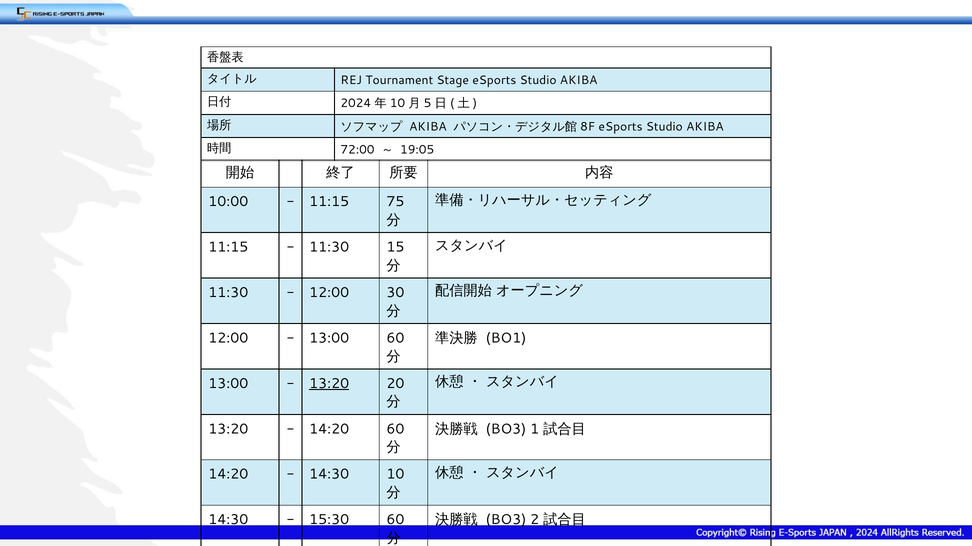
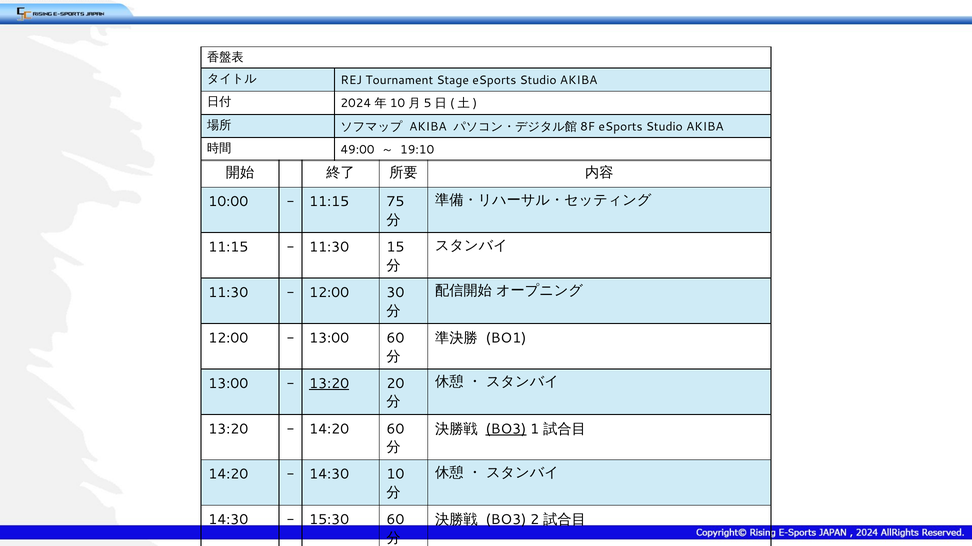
72:00: 72:00 -> 49:00 (357, 150)
19:05: 19:05 -> 19:10 (417, 150)
BO3 underline: none -> present (506, 429)
